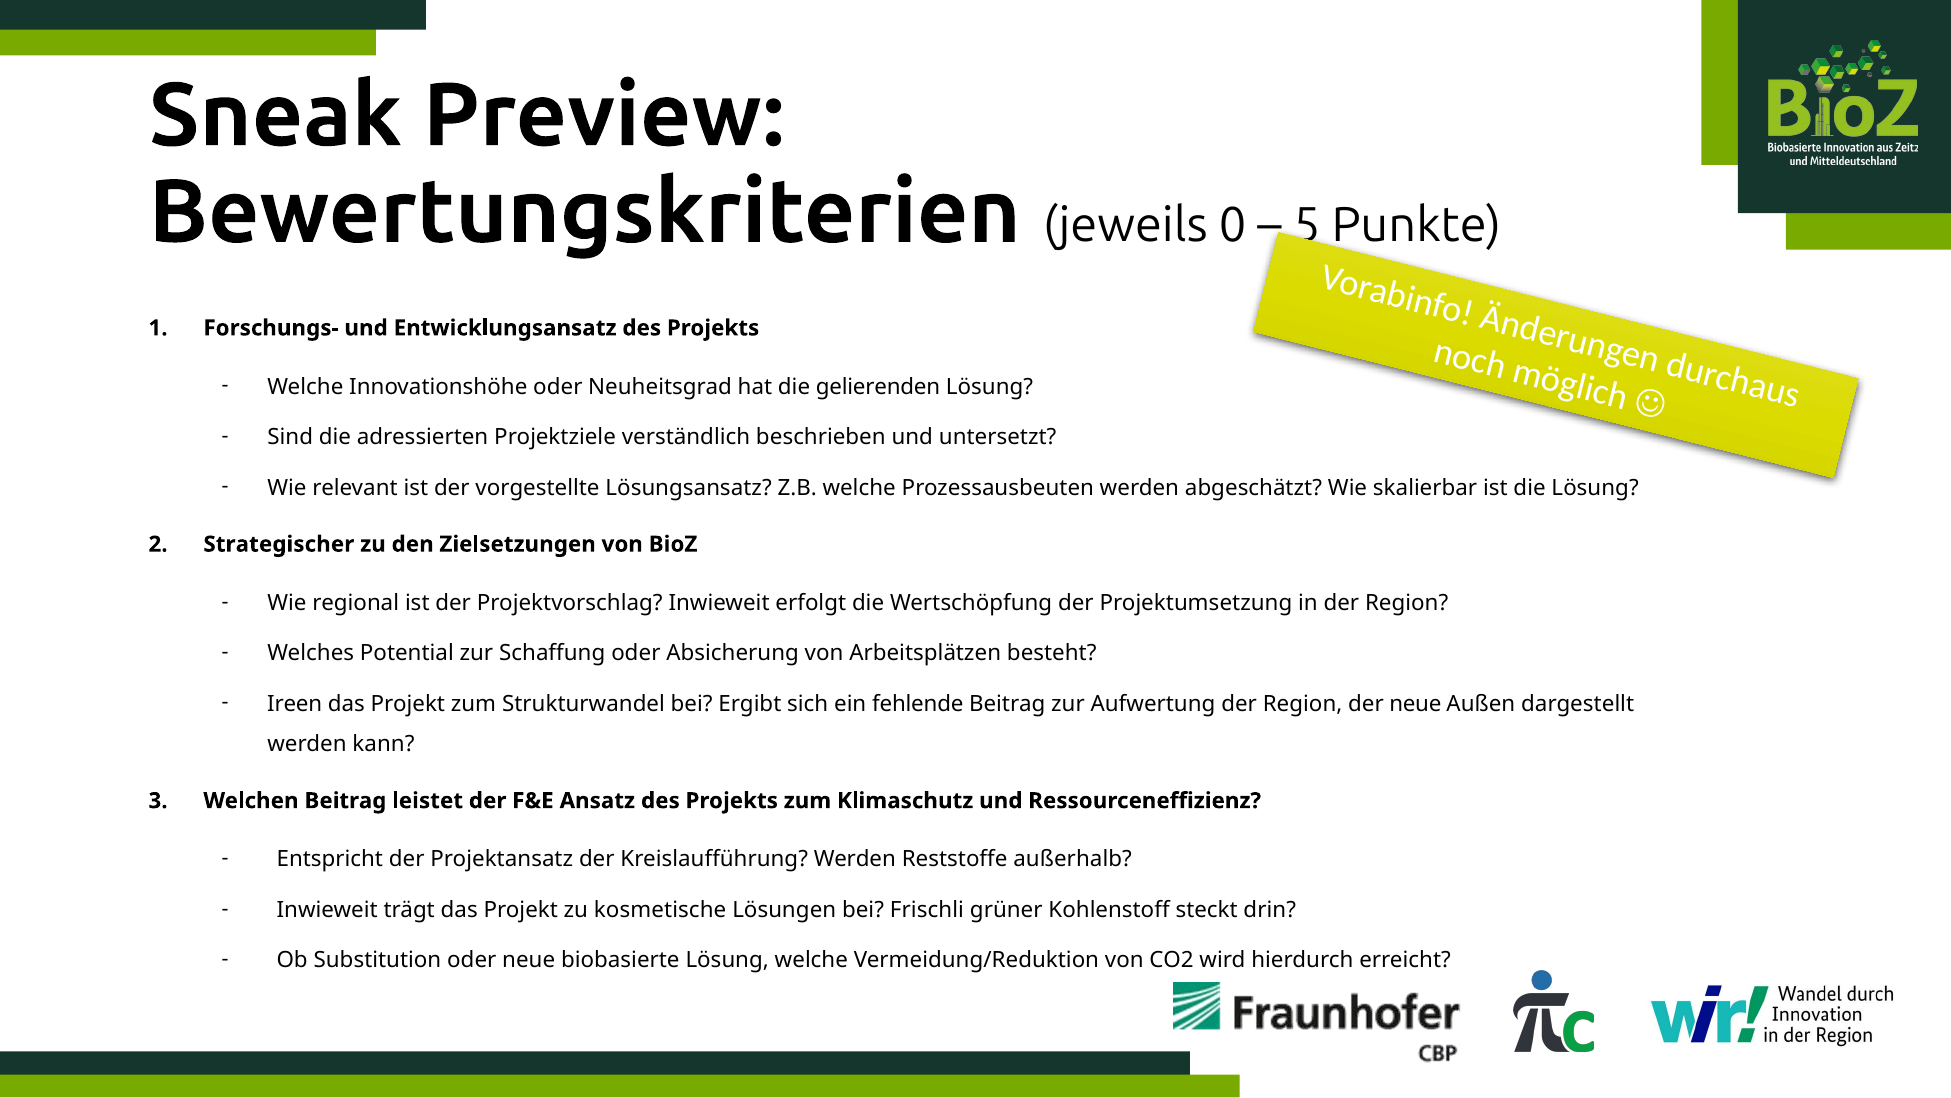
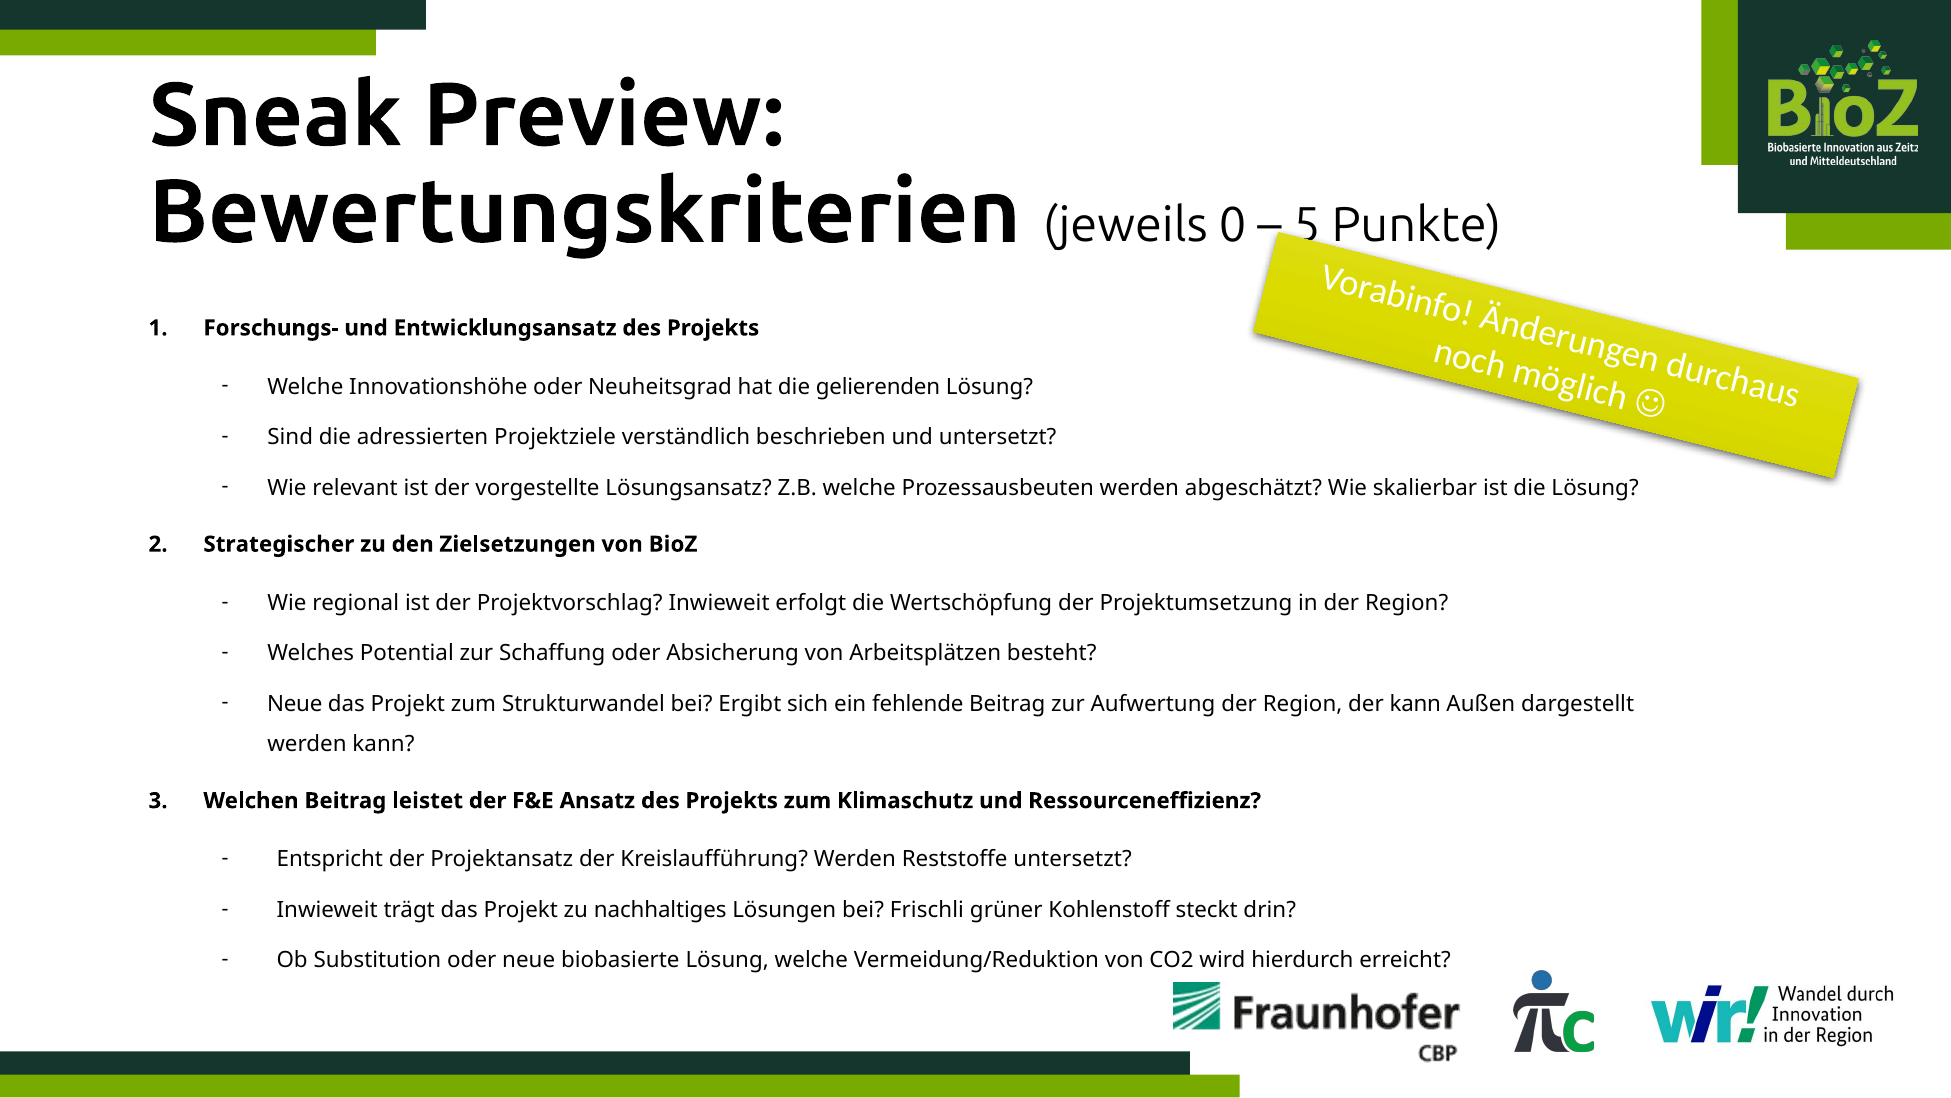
Ireen: Ireen -> Neue (295, 704)
der neue: neue -> kann (1415, 704)
Reststoffe außerhalb: außerhalb -> untersetzt (1073, 859)
kosmetische: kosmetische -> nachhaltiges (660, 909)
